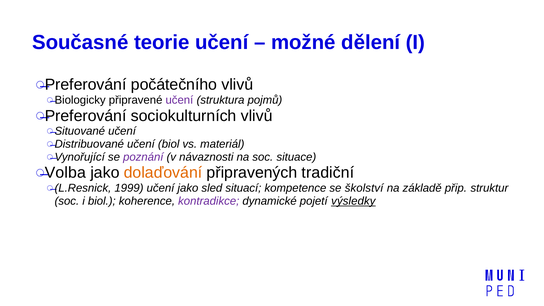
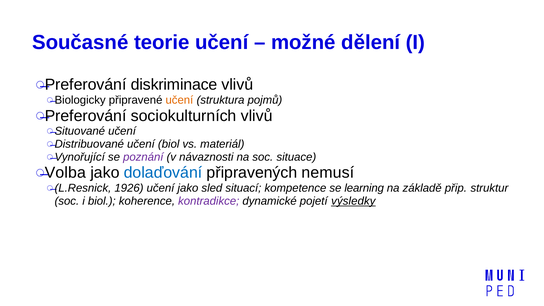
počátečního: počátečního -> diskriminace (174, 85)
učení colour: purple -> orange (179, 100)
dolaďování colour: orange -> blue (163, 173)
tradiční: tradiční -> nemusí (328, 173)
1999: 1999 -> 1926 (129, 188)
školství: školství -> learning (364, 188)
